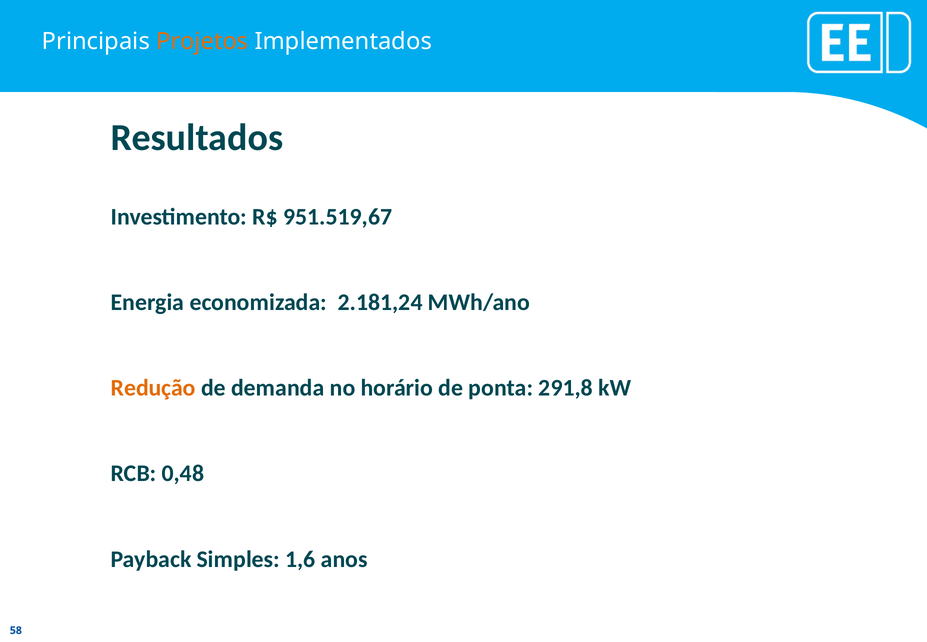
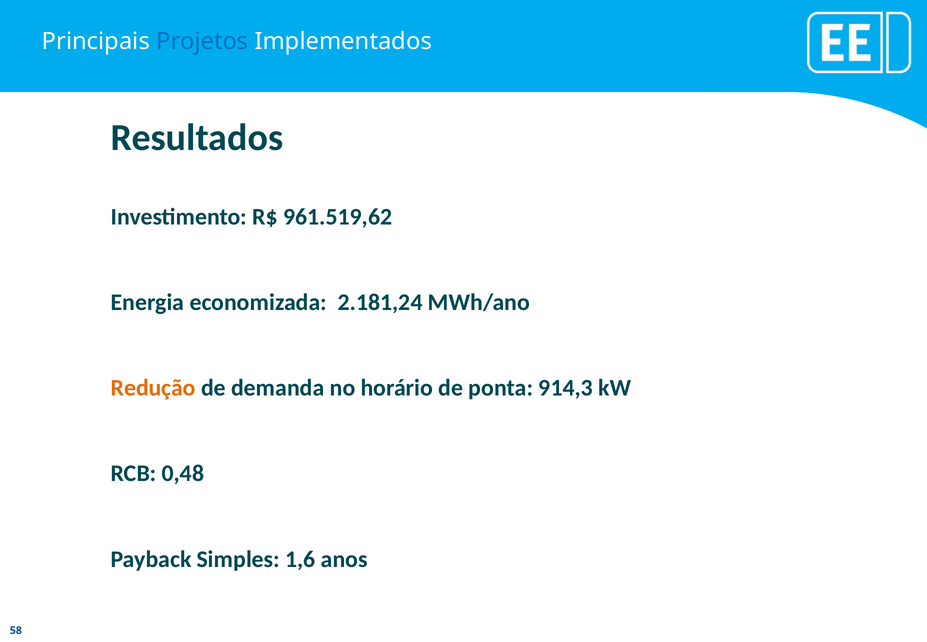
Projetos colour: orange -> blue (202, 41)
951.519,67: 951.519,67 -> 961.519,62 (338, 217)
291,8: 291,8 -> 914,3 (566, 388)
